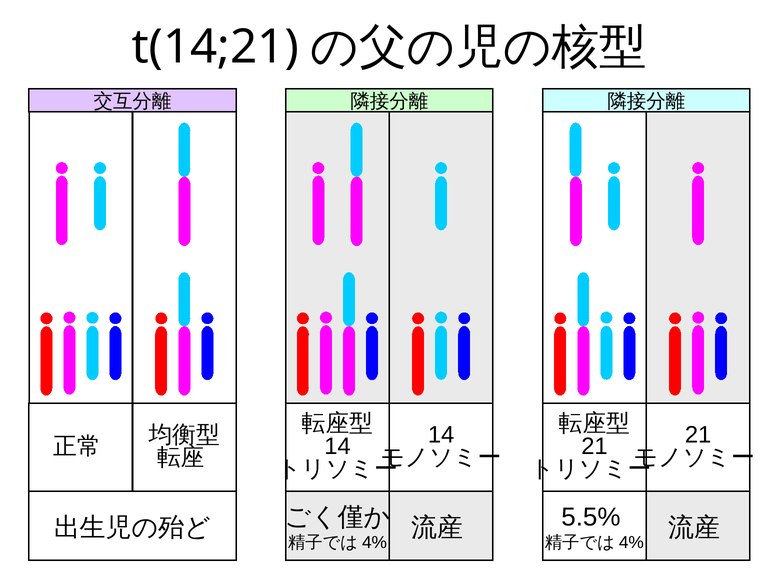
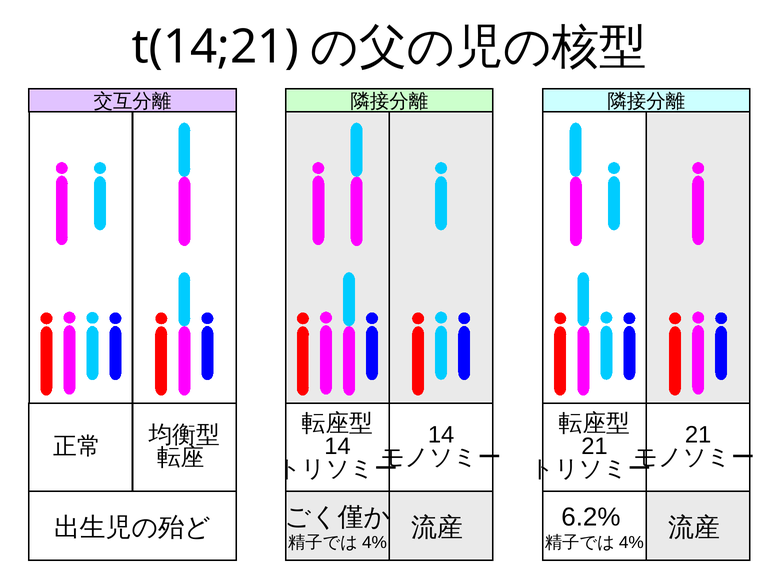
5.5%: 5.5% -> 6.2% (591, 517)
